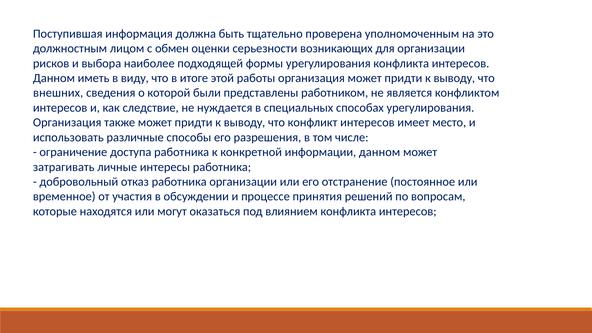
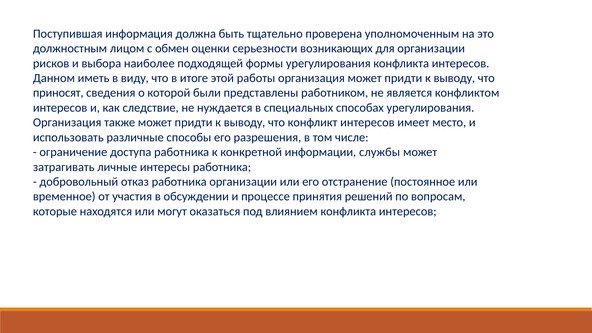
внешних: внешних -> приносят (58, 93)
информации данном: данном -> службы (380, 152)
